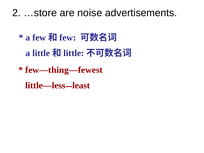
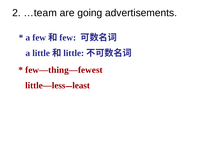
…store: …store -> …team (40, 13)
noise: noise -> going (90, 13)
